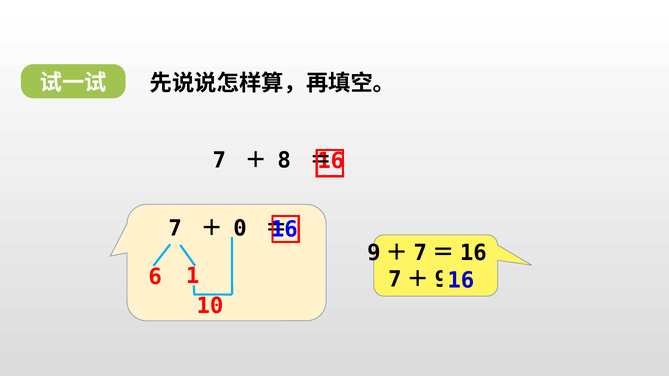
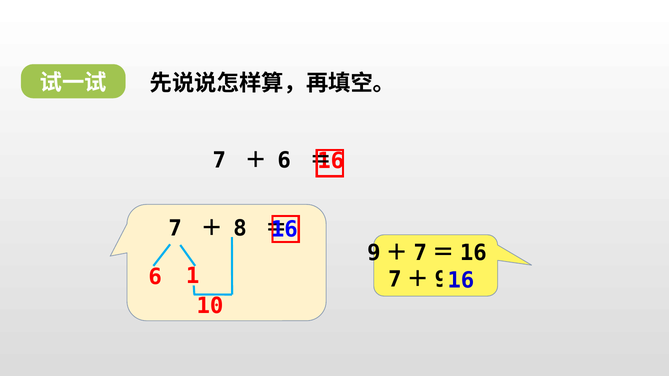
8: 8 -> 6 (284, 160)
0: 0 -> 8 (240, 228)
